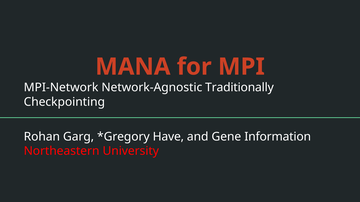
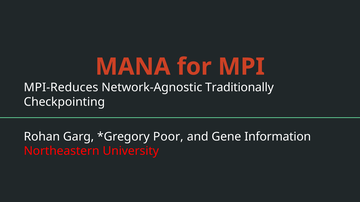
MPI-Network: MPI-Network -> MPI-Reduces (61, 88)
Have: Have -> Poor (168, 137)
